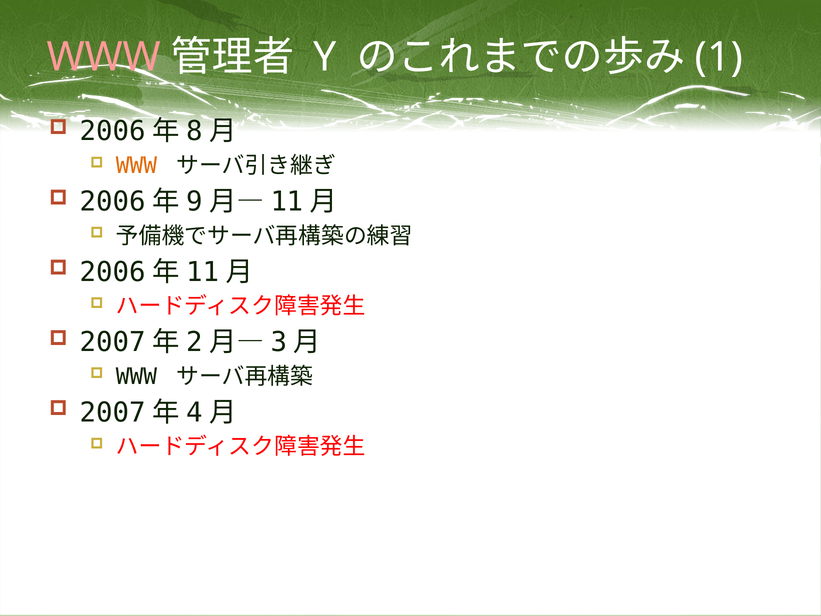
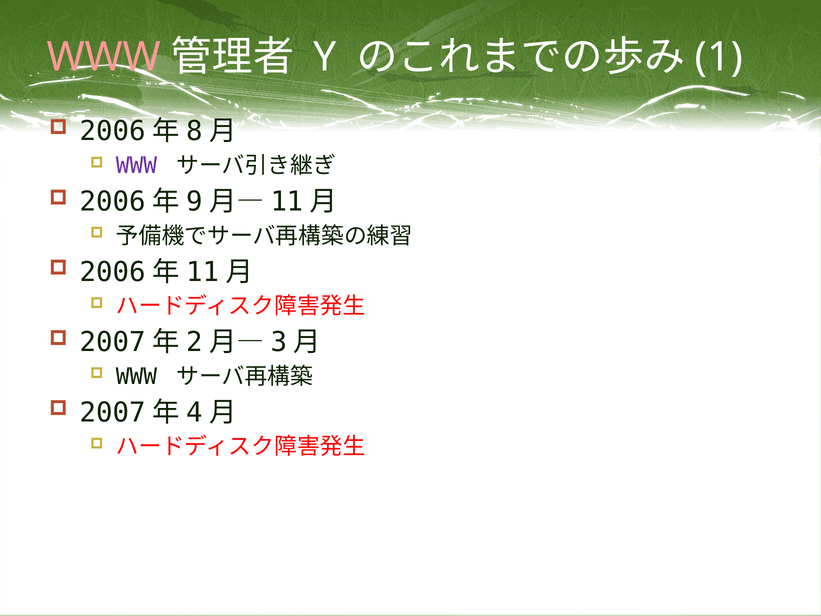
WWW colour: orange -> purple (136, 166)
